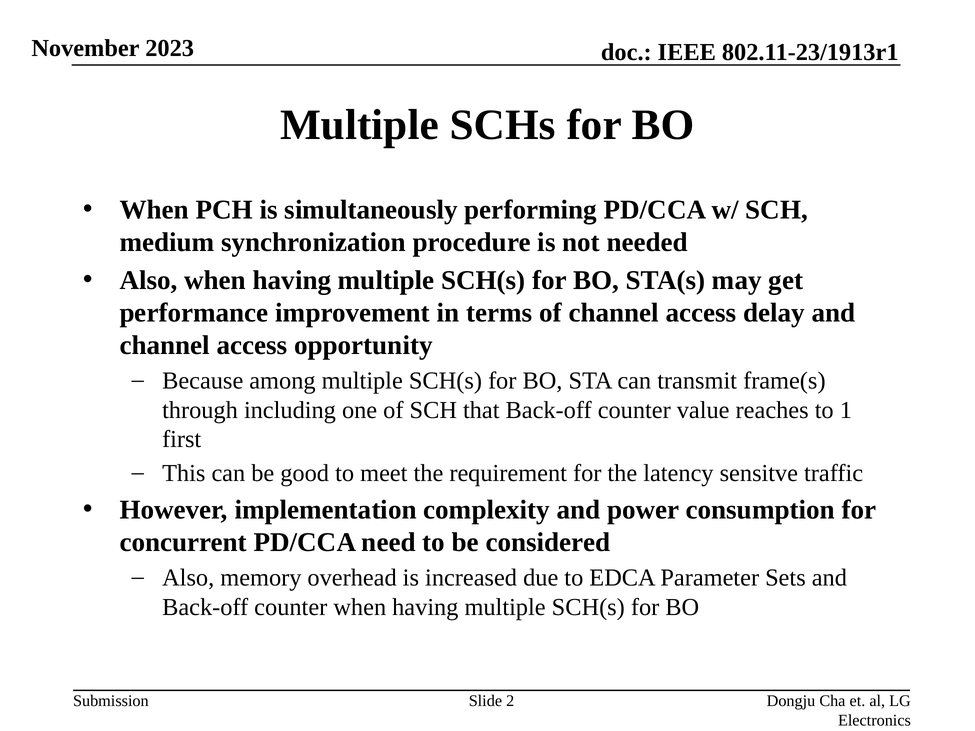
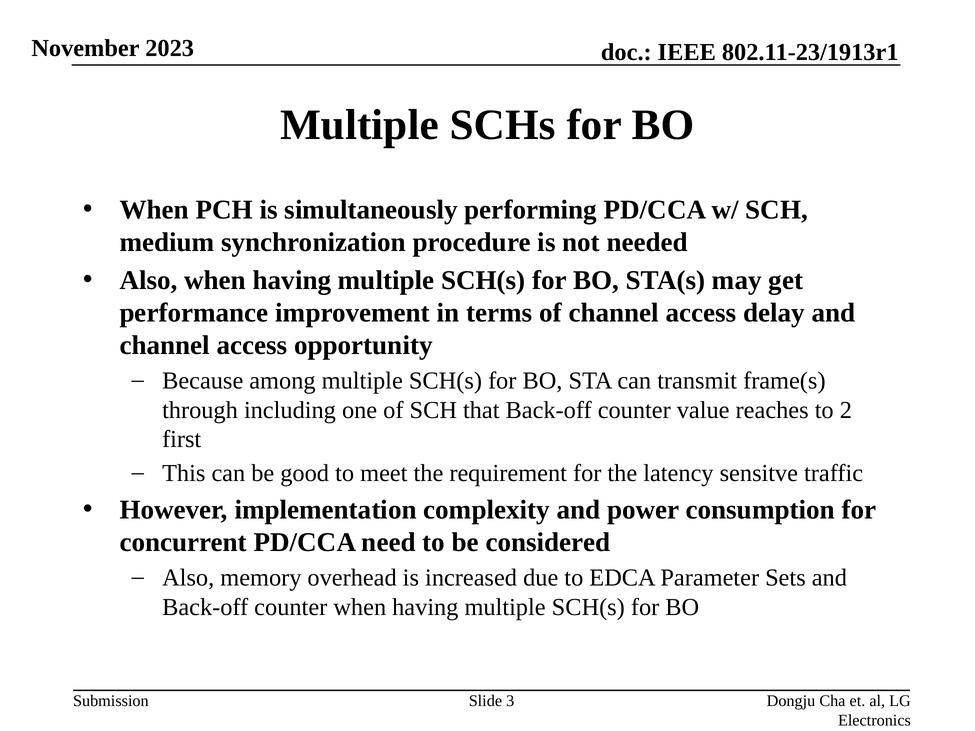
1: 1 -> 2 (846, 410)
2: 2 -> 3 (510, 701)
